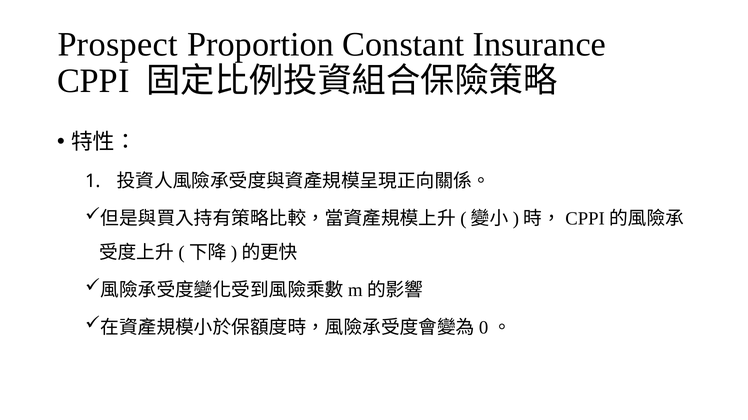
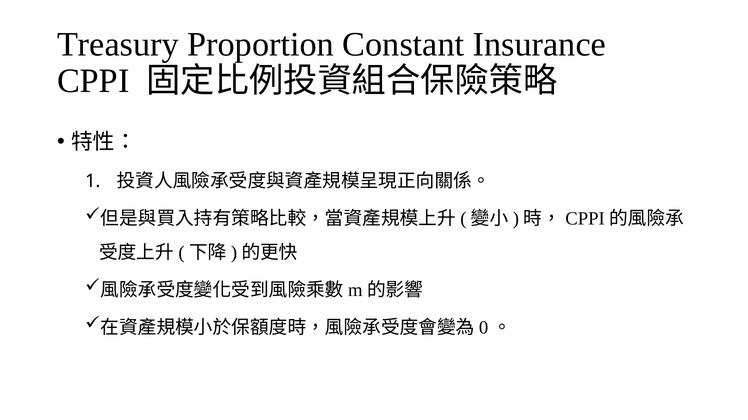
Prospect: Prospect -> Treasury (118, 44)
